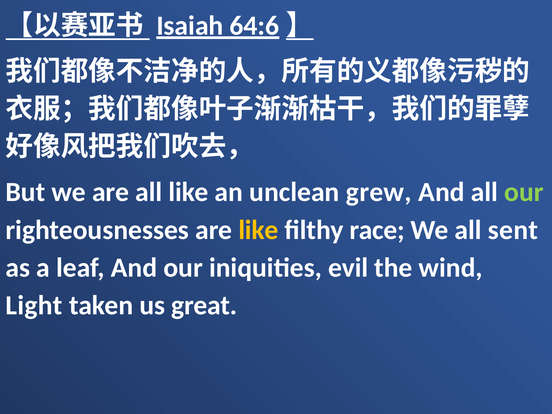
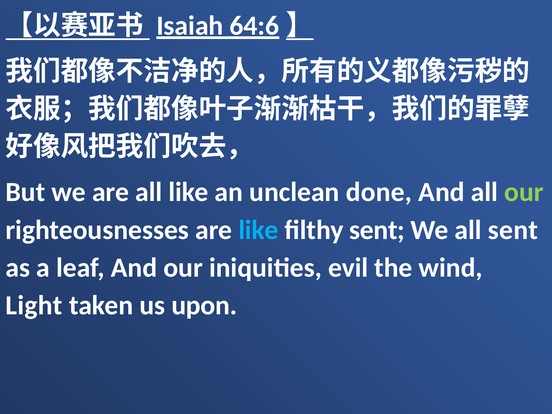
grew: grew -> done (379, 192)
like colour: yellow -> light blue (258, 230)
filthy race: race -> sent (377, 230)
great: great -> upon (204, 305)
